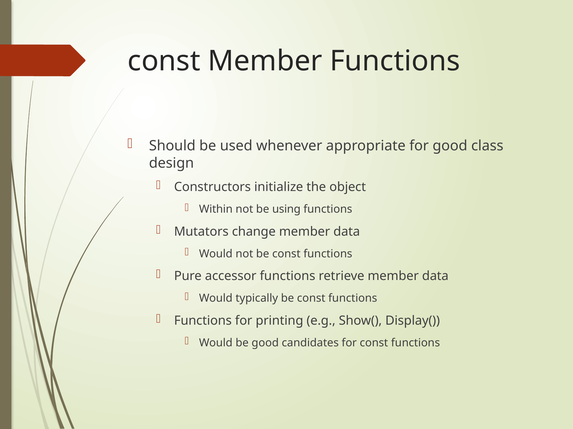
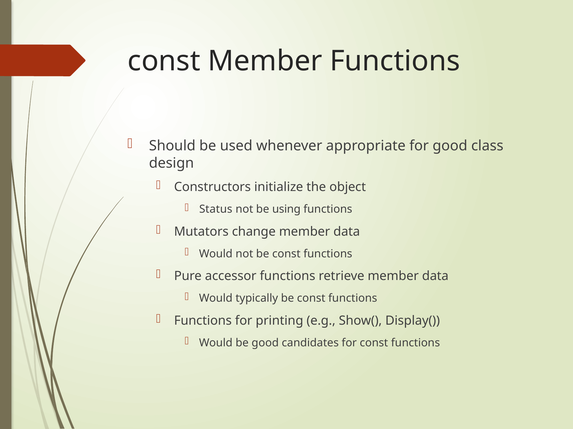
Within: Within -> Status (216, 210)
